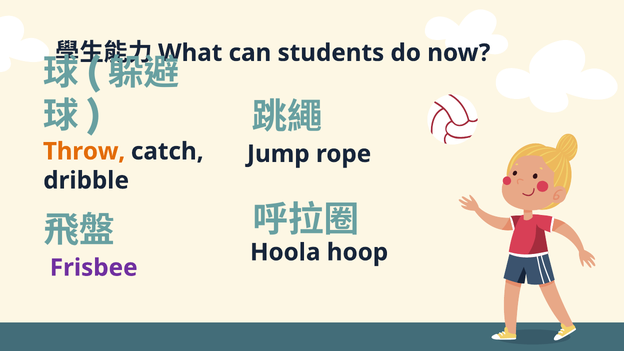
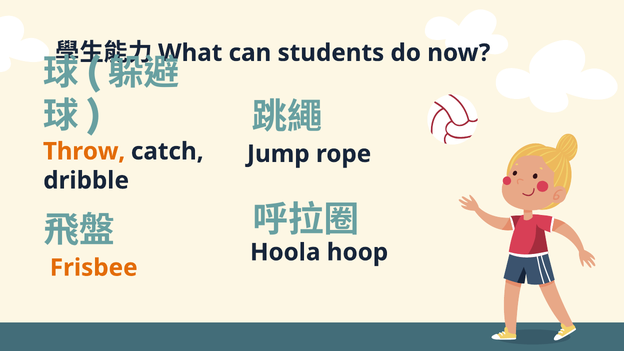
Frisbee colour: purple -> orange (94, 268)
